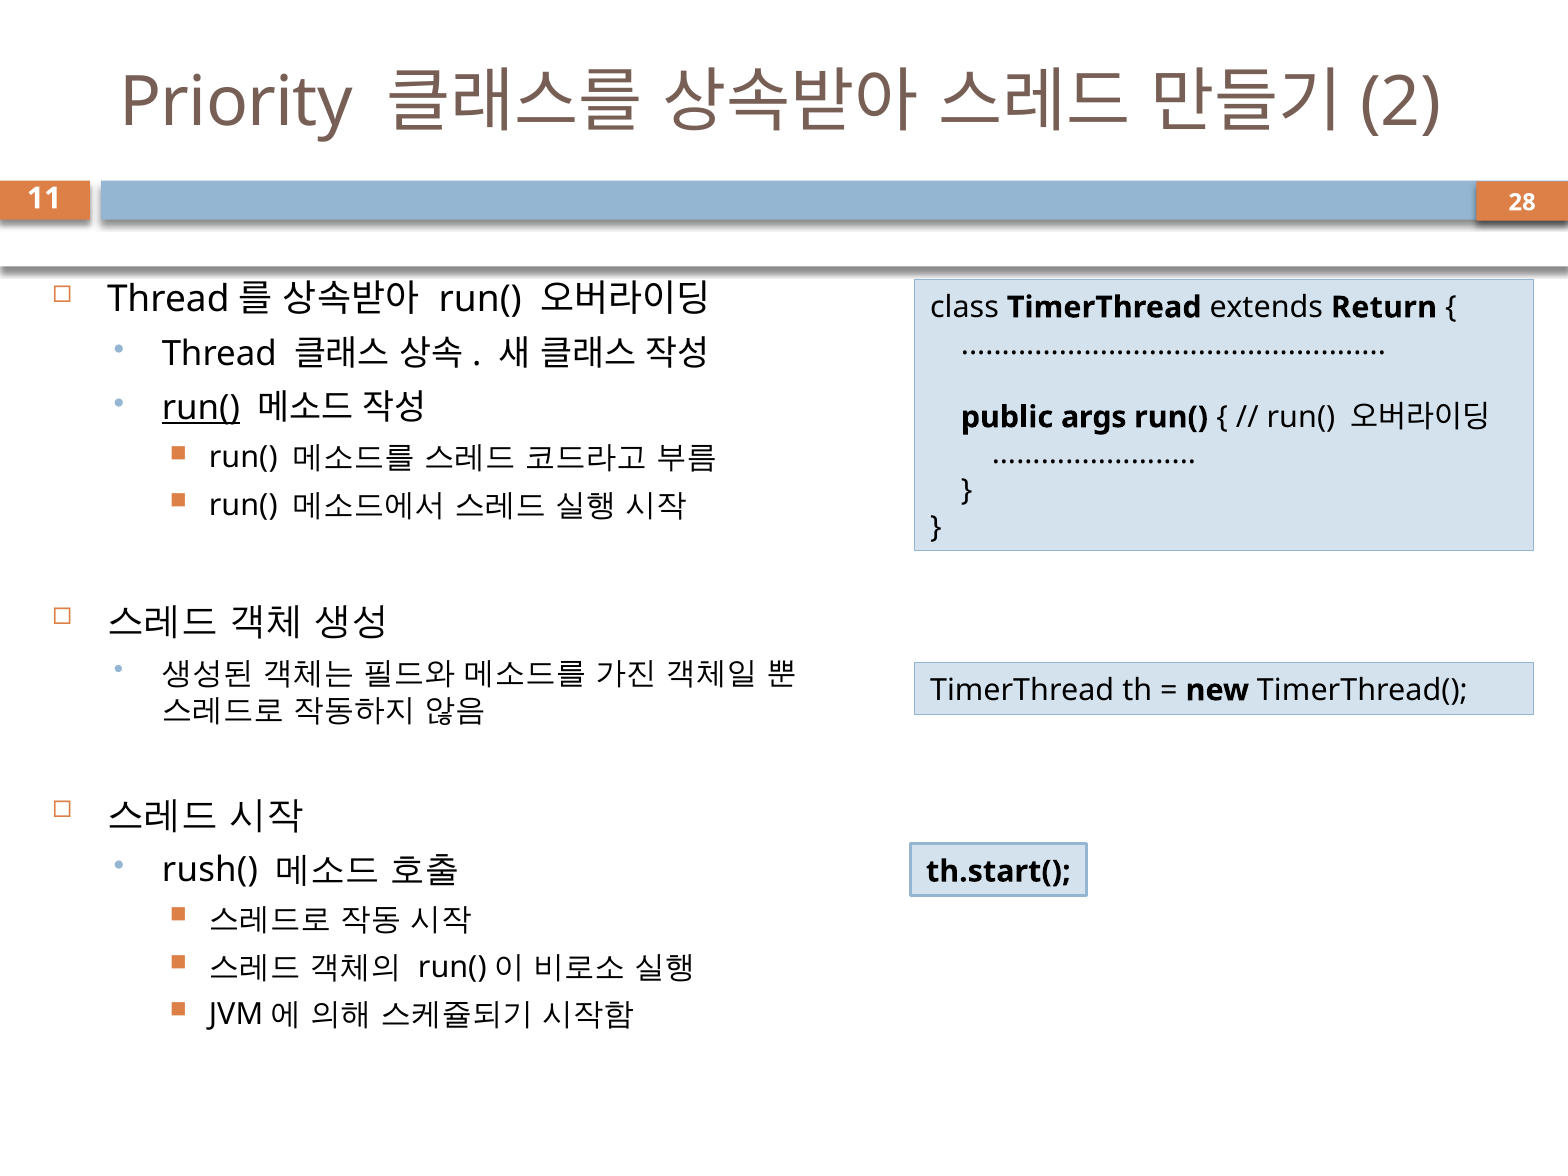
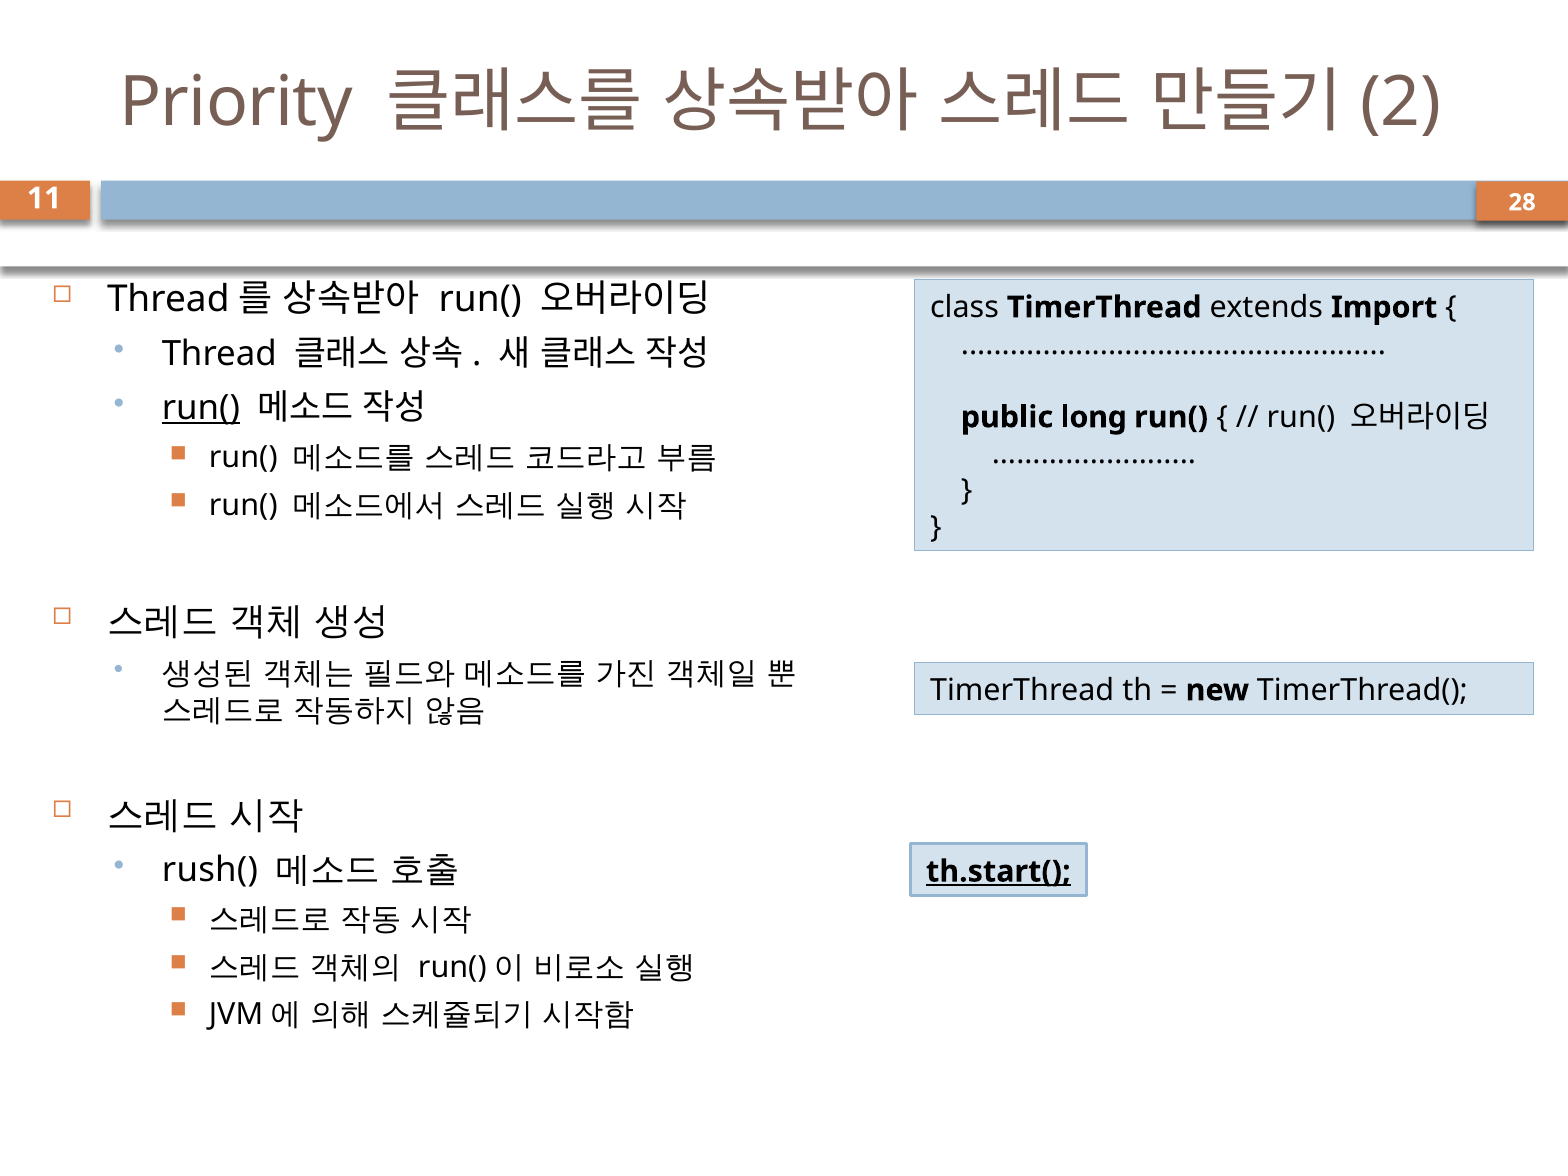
Return: Return -> Import (1384, 307)
args: args -> long (1094, 417)
th.start( underline: none -> present (998, 871)
